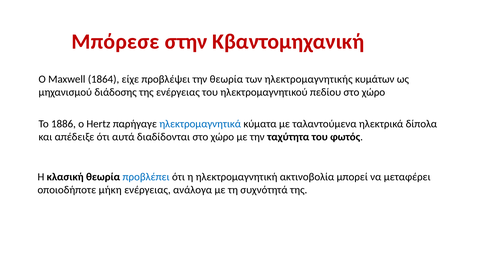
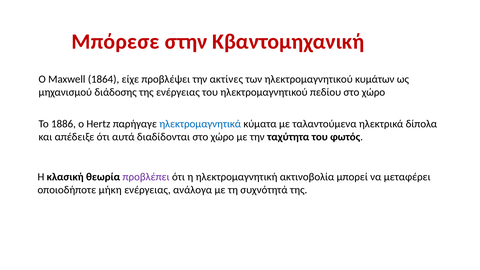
την θεωρία: θεωρία -> ακτίνες (226, 79)
των ηλεκτρομαγνητικής: ηλεκτρομαγνητικής -> ηλεκτρομαγνητικού (309, 79)
προβλέπει colour: blue -> purple (146, 177)
